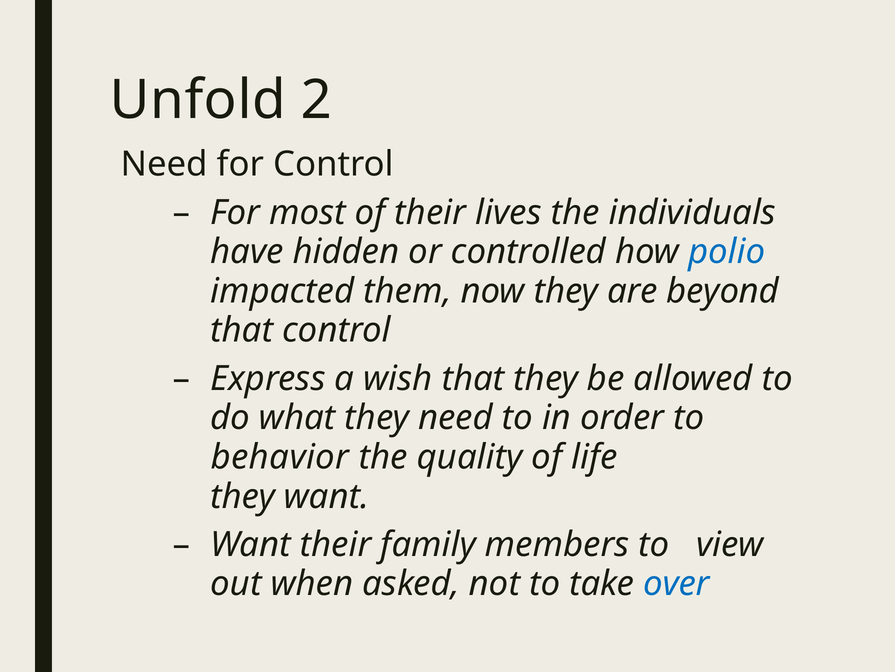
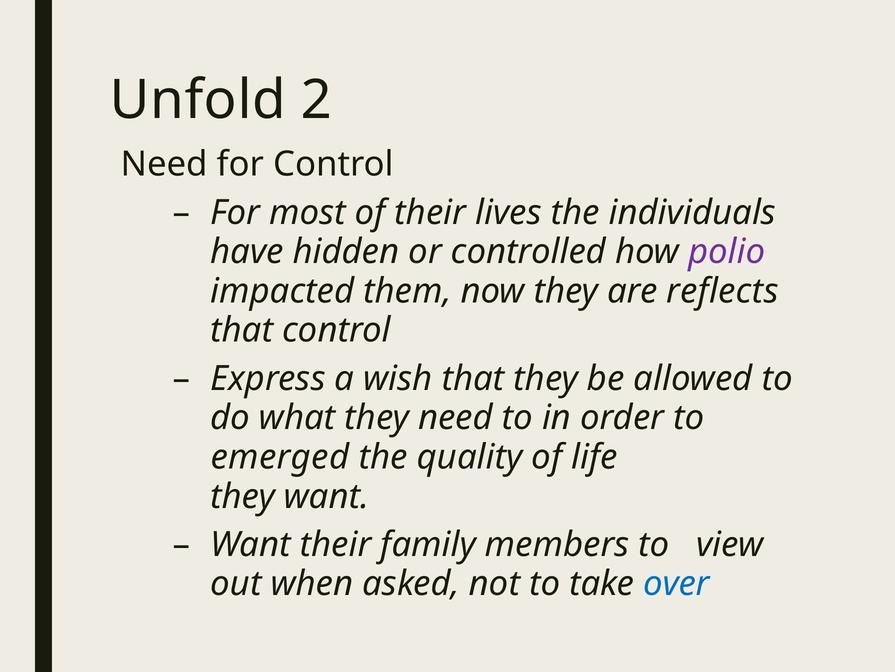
polio colour: blue -> purple (727, 252)
beyond: beyond -> reflects (722, 291)
behavior: behavior -> emerged (280, 457)
